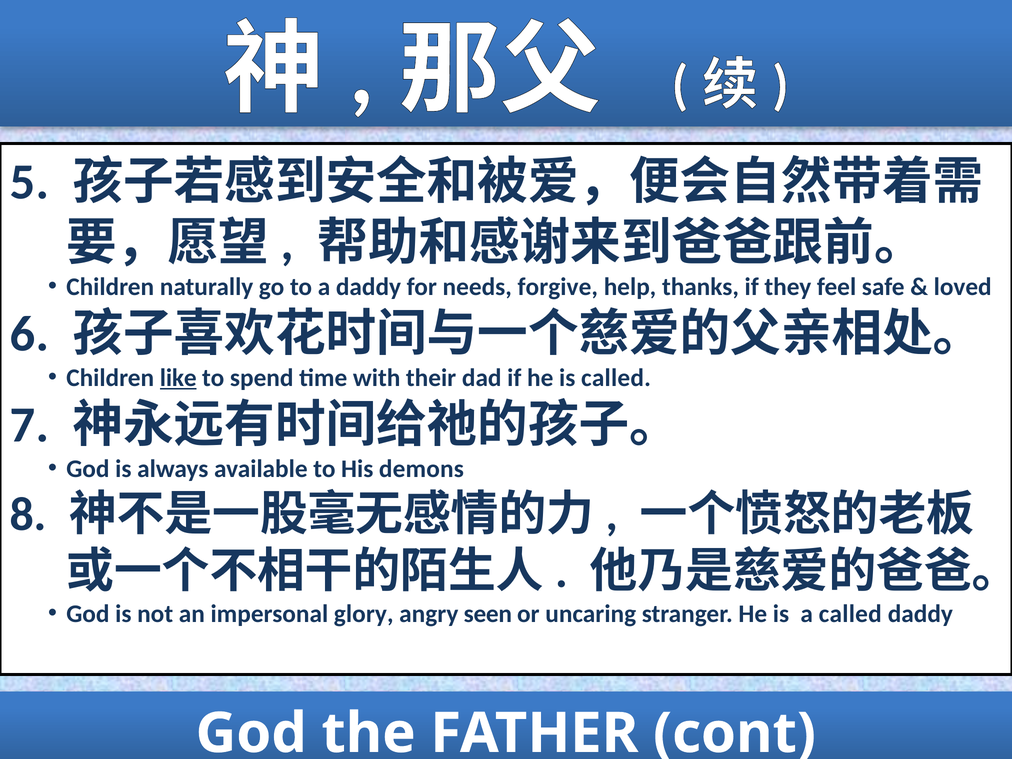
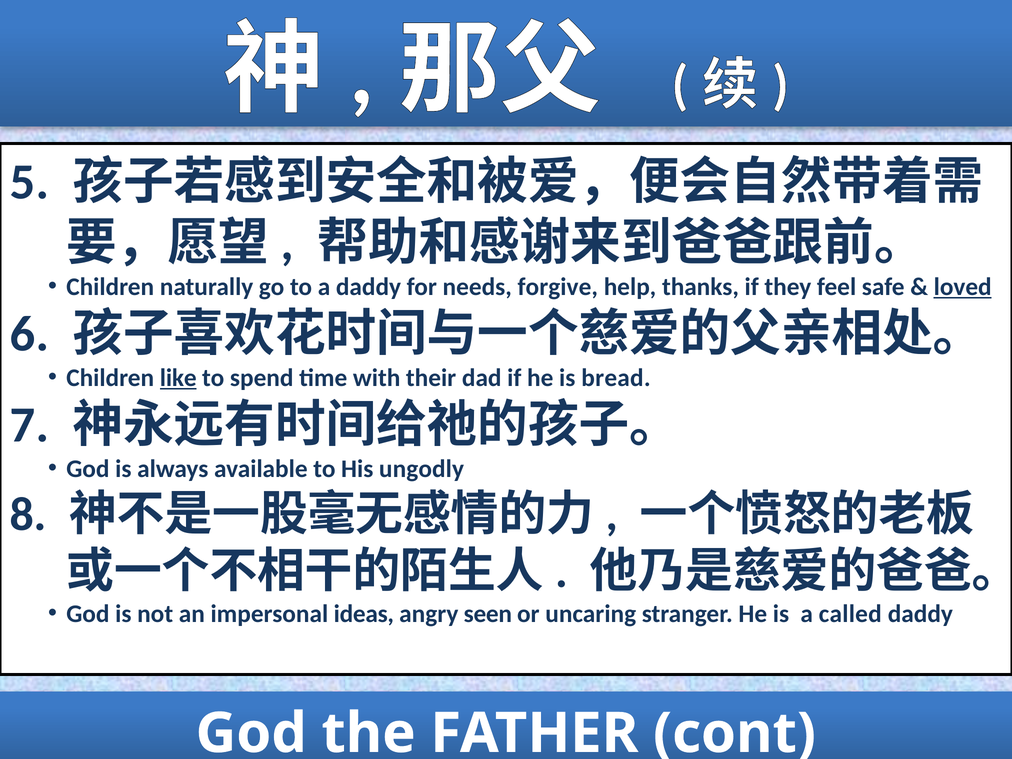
loved underline: none -> present (963, 287)
is called: called -> bread (616, 378)
demons: demons -> ungodly (421, 469)
glory: glory -> ideas (364, 614)
